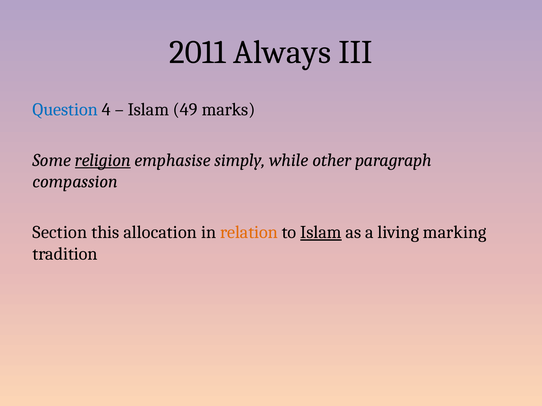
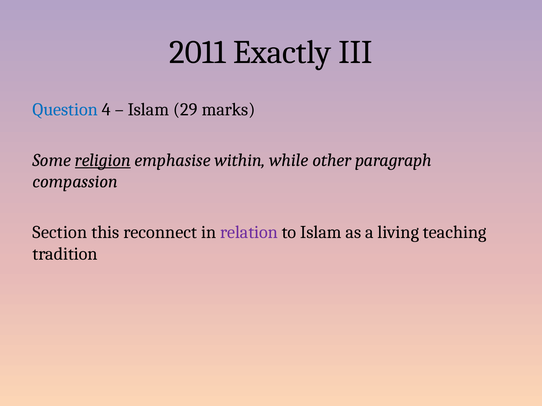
Always: Always -> Exactly (282, 52)
49: 49 -> 29 (185, 110)
simply: simply -> within (240, 160)
allocation: allocation -> reconnect (160, 232)
relation colour: orange -> purple (249, 232)
Islam underline: present -> none (321, 232)
marking: marking -> teaching (455, 232)
